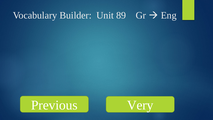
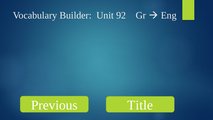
89: 89 -> 92 (121, 15)
Very: Very -> Title (140, 105)
